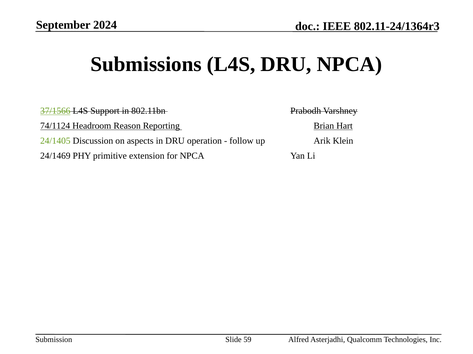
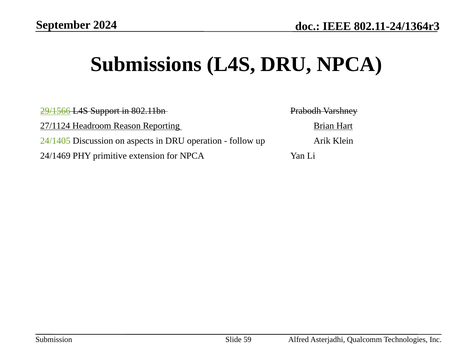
37/1566: 37/1566 -> 29/1566 (55, 111)
74/1124: 74/1124 -> 27/1124 (55, 126)
